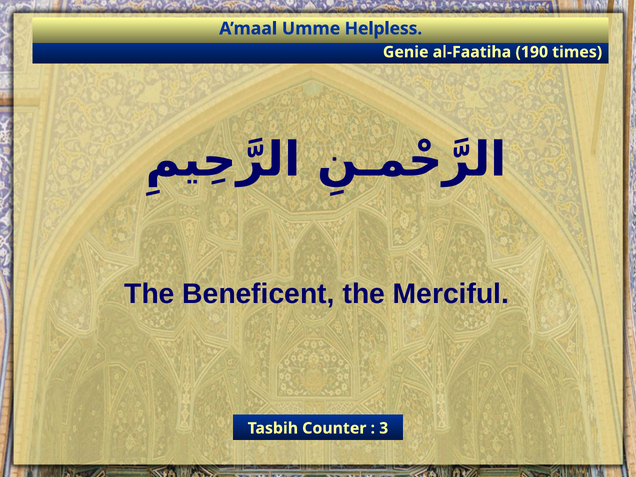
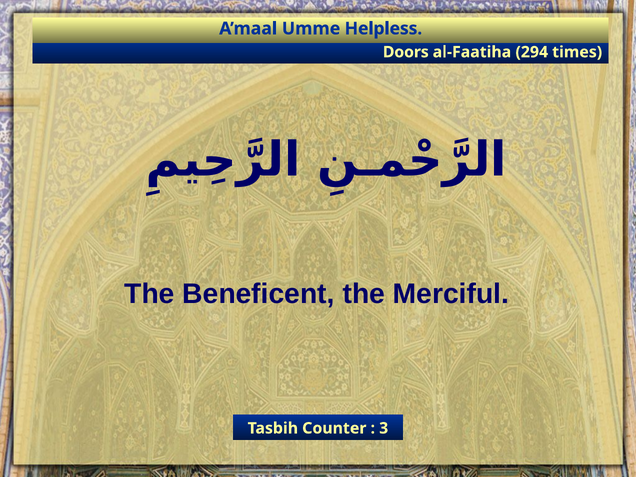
Genie: Genie -> Doors (406, 52)
190: 190 -> 294 (532, 52)
